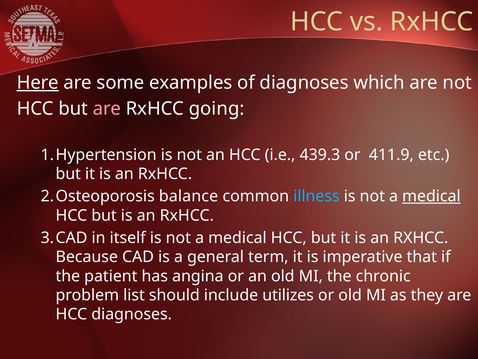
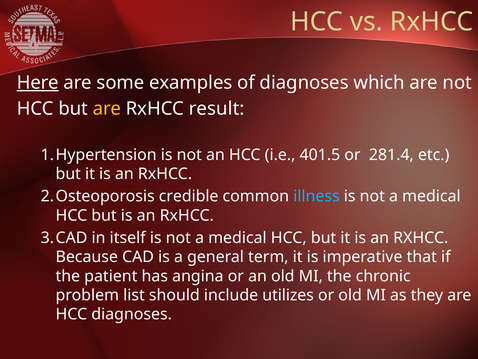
are colour: pink -> yellow (107, 109)
going: going -> result (217, 109)
439.3: 439.3 -> 401.5 (320, 155)
411.9: 411.9 -> 281.4 (391, 155)
balance: balance -> credible (189, 196)
medical underline: present -> none (431, 196)
